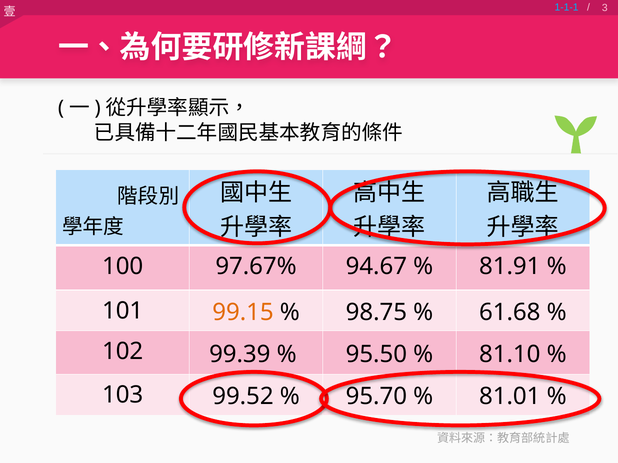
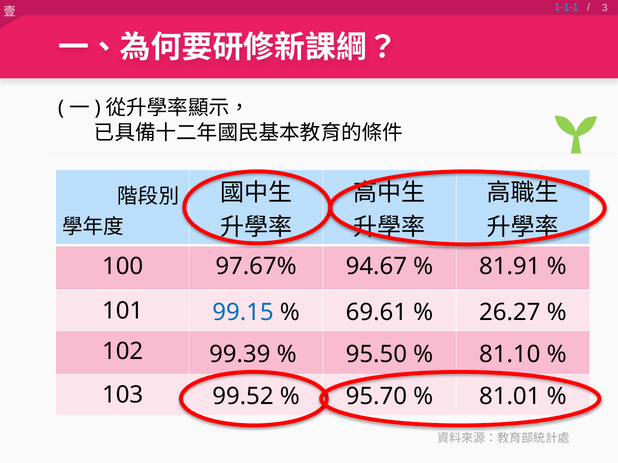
99.15 colour: orange -> blue (243, 312)
98.75: 98.75 -> 69.61 (376, 312)
61.68: 61.68 -> 26.27 (510, 312)
